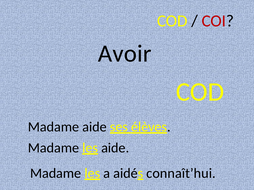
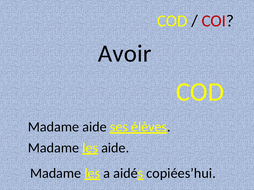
connaît’hui: connaît’hui -> copiées’hui (181, 174)
